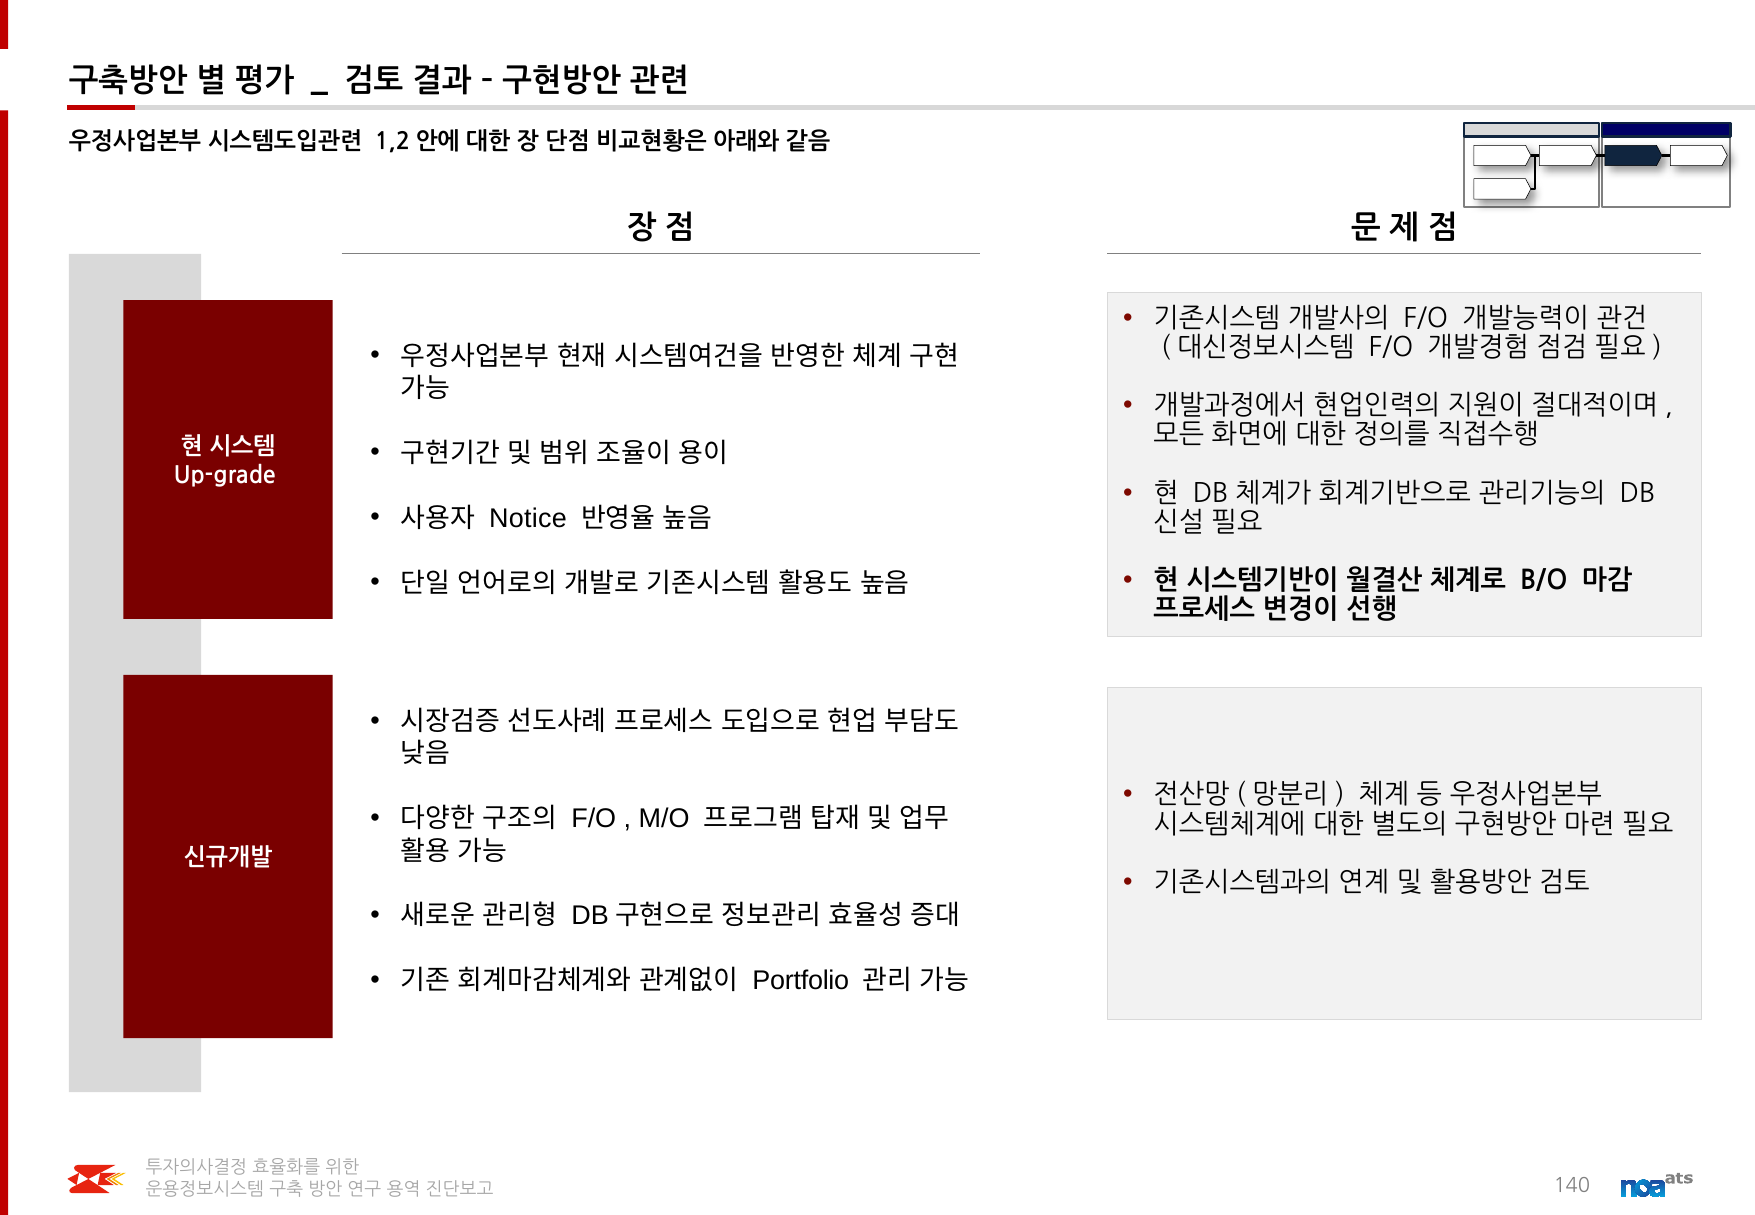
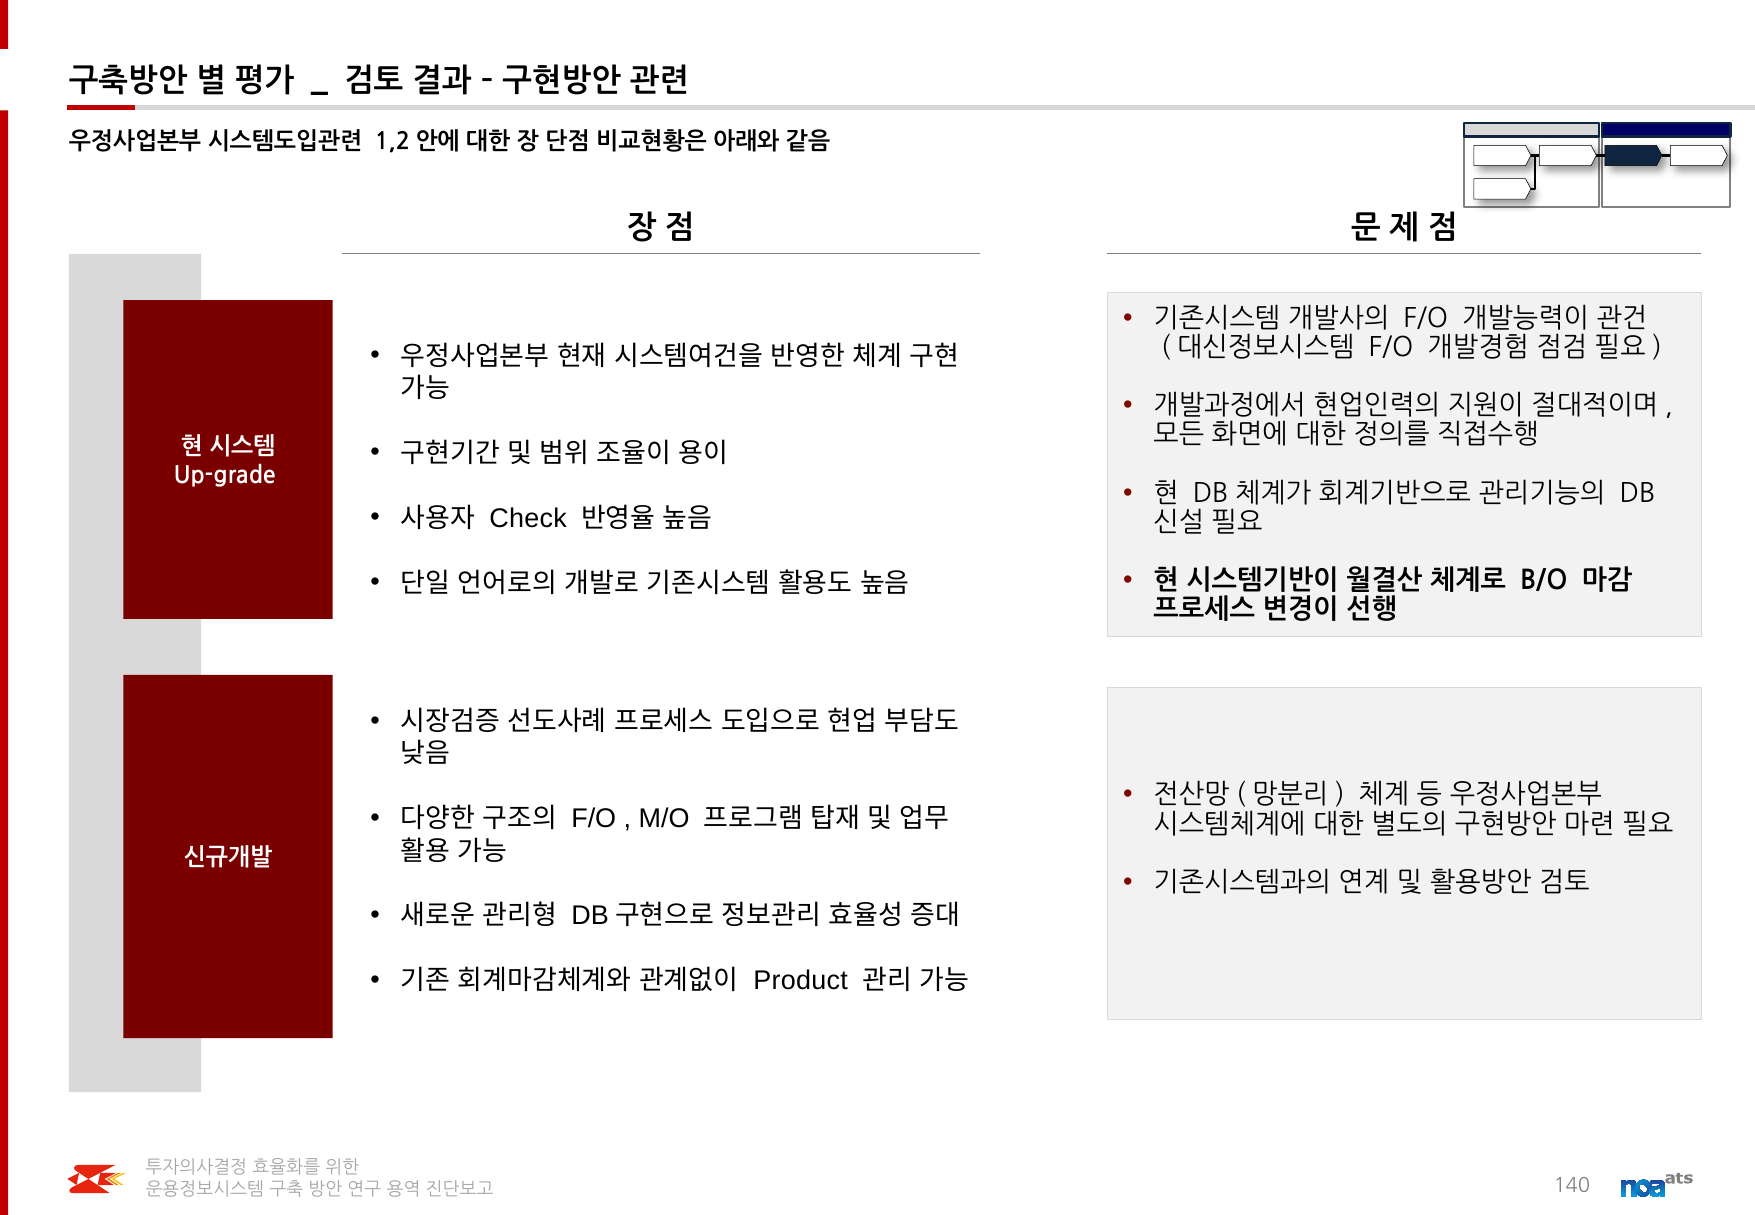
Notice: Notice -> Check (528, 518)
Portfolio: Portfolio -> Product (801, 981)
